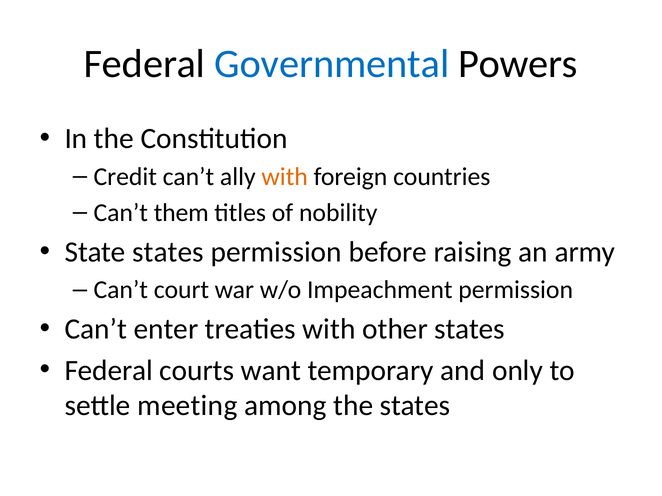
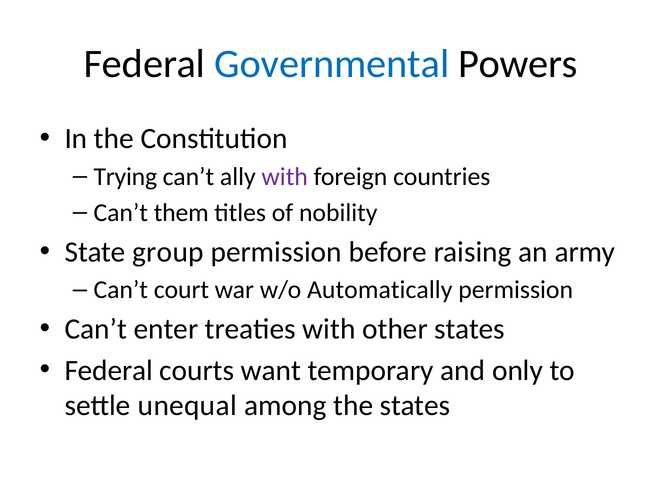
Credit: Credit -> Trying (125, 177)
with colour: orange -> purple (285, 177)
State states: states -> group (168, 252)
Impeachment: Impeachment -> Automatically (380, 290)
meeting: meeting -> unequal (187, 406)
